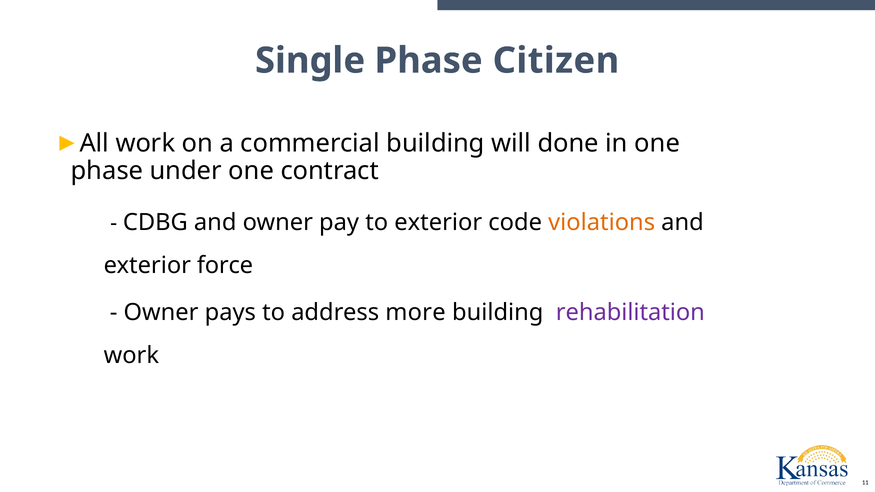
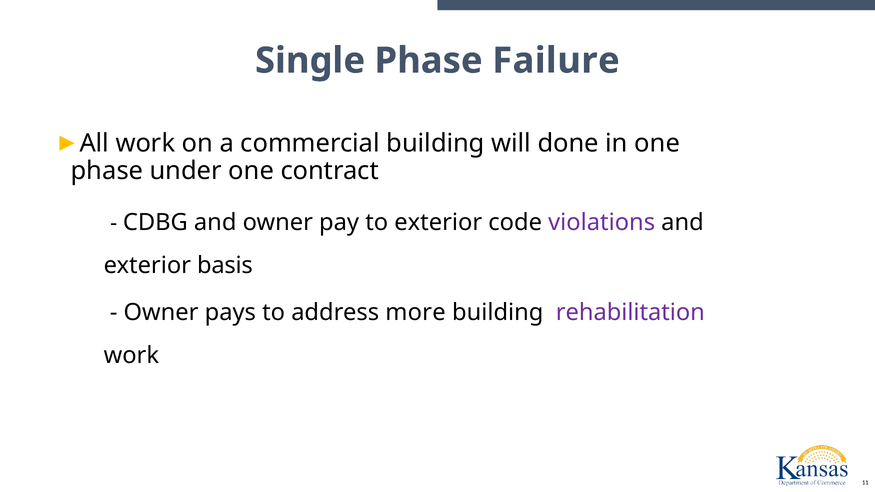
Citizen: Citizen -> Failure (556, 61)
violations colour: orange -> purple (602, 223)
force: force -> basis (225, 266)
